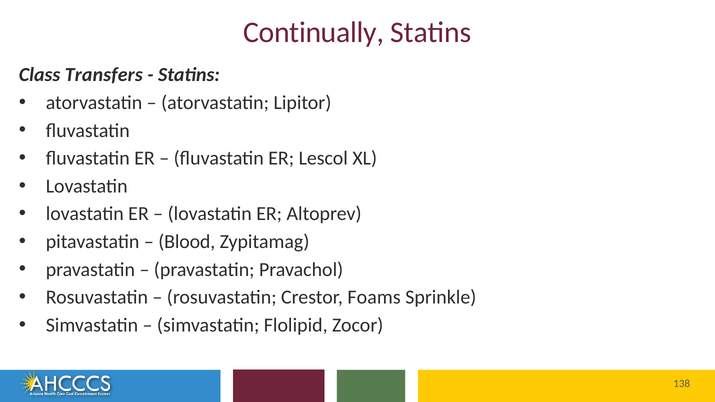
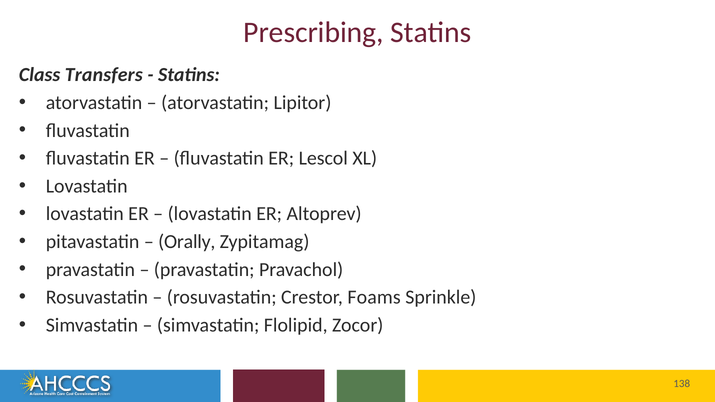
Continually: Continually -> Prescribing (313, 33)
Blood: Blood -> Orally (187, 242)
